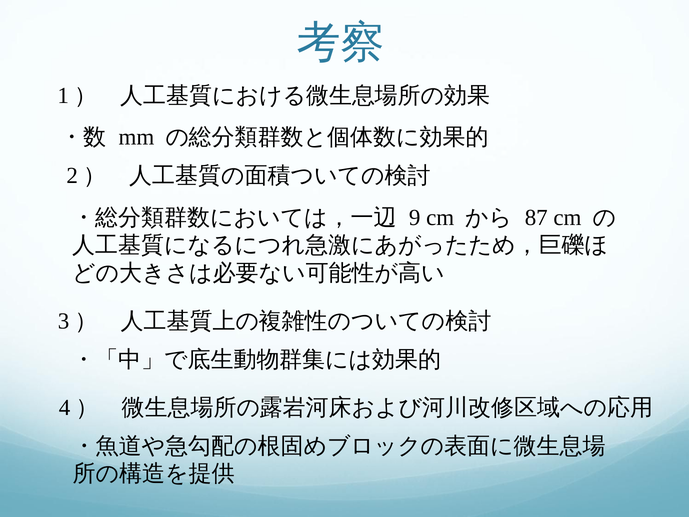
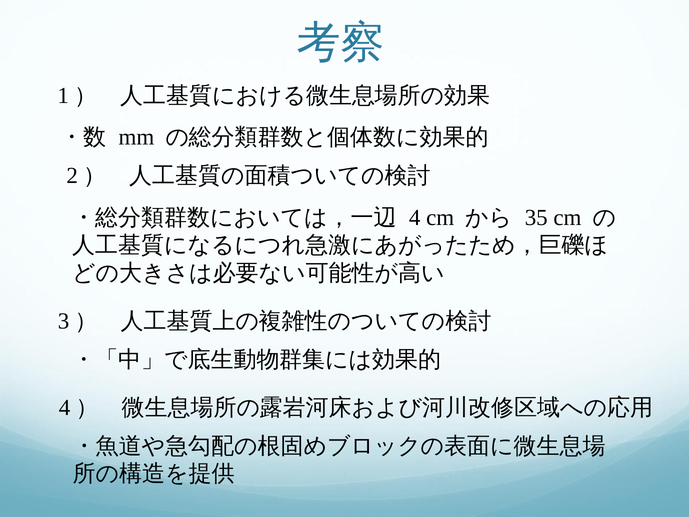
9: 9 -> 4 (415, 218)
87: 87 -> 35 (536, 218)
